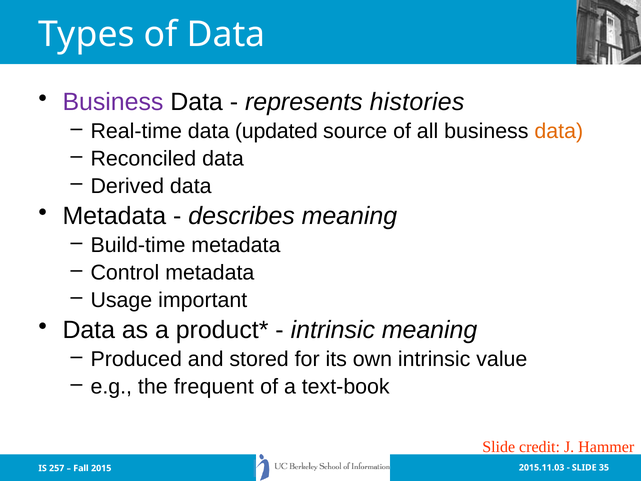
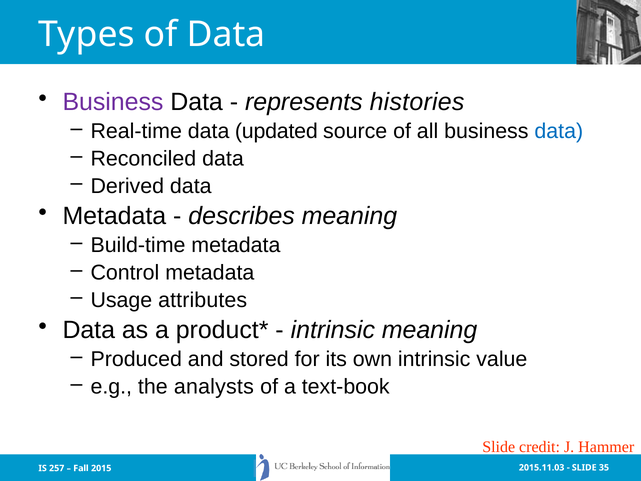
data colour: orange -> blue (559, 131)
important: important -> attributes (203, 300)
frequent: frequent -> analysts (214, 386)
